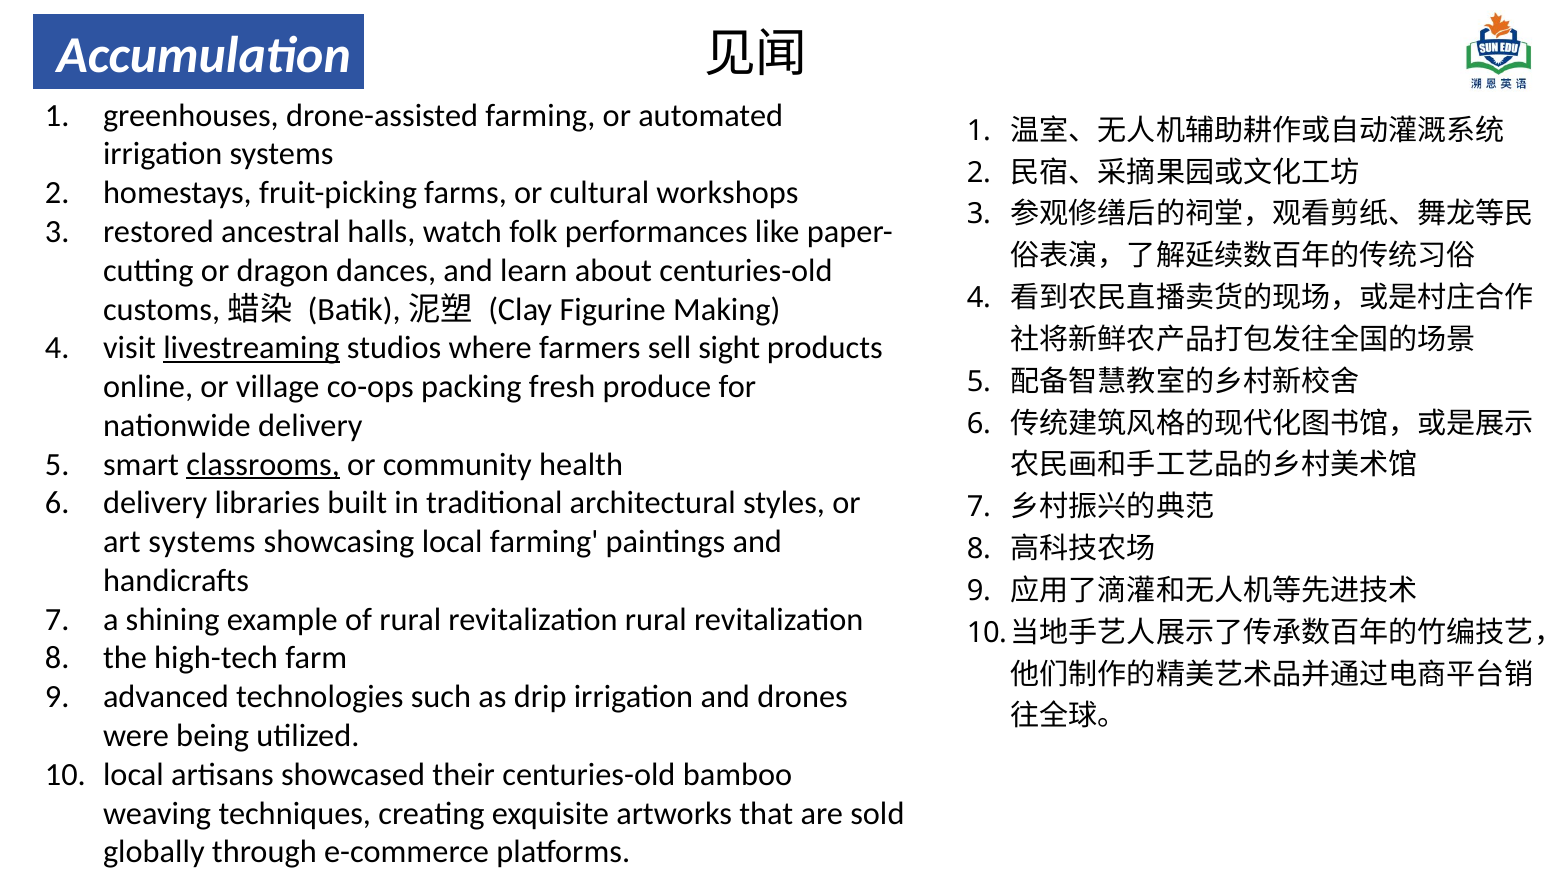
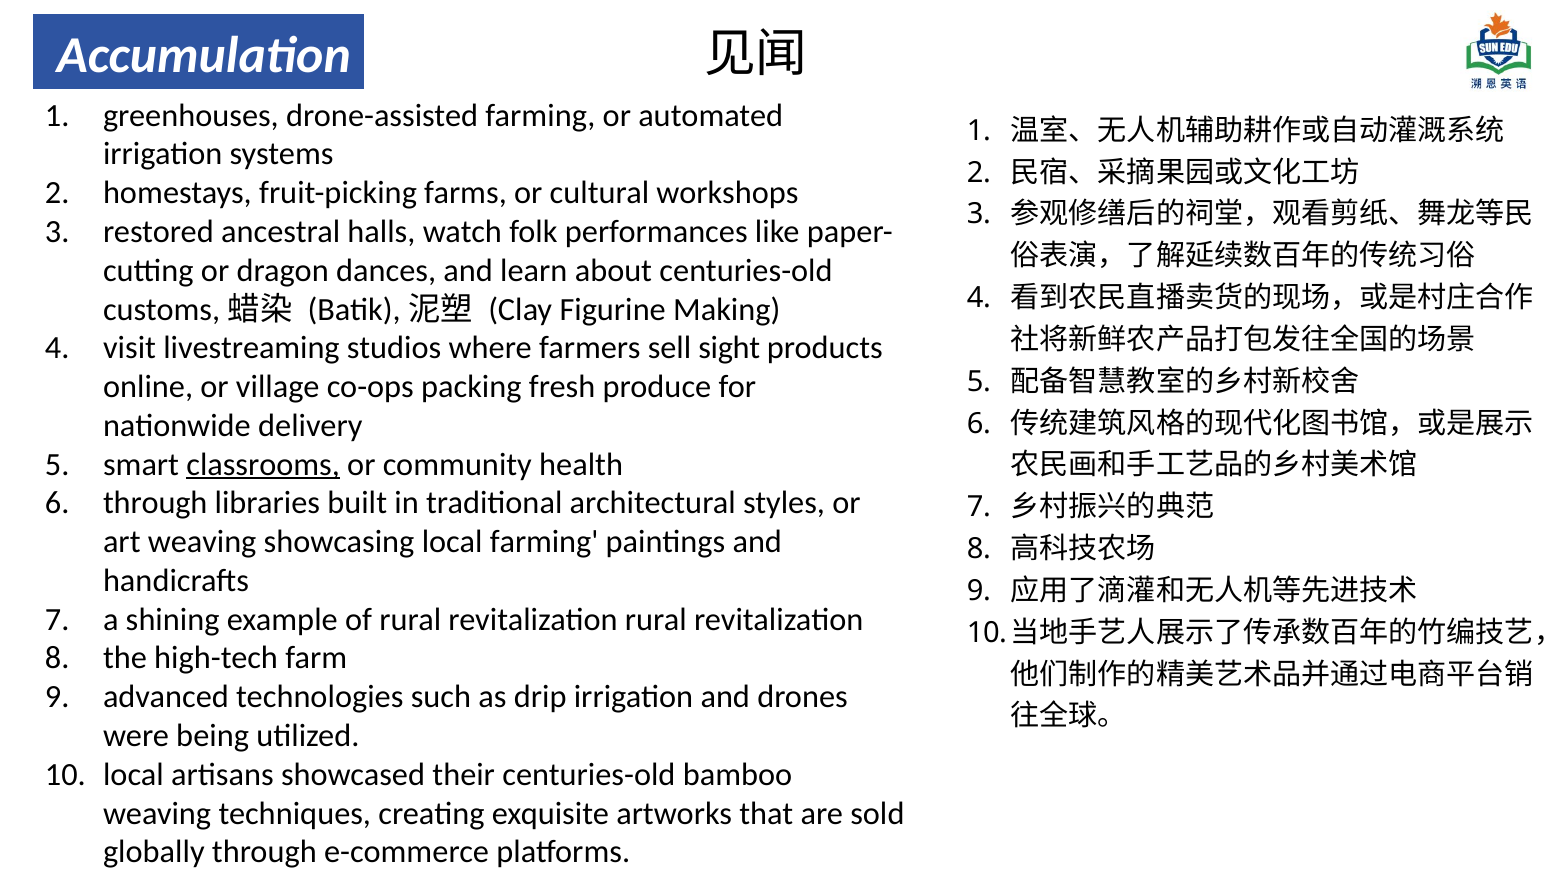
livestreaming underline: present -> none (251, 348)
delivery: delivery -> through (155, 503)
art systems: systems -> weaving (202, 542)
